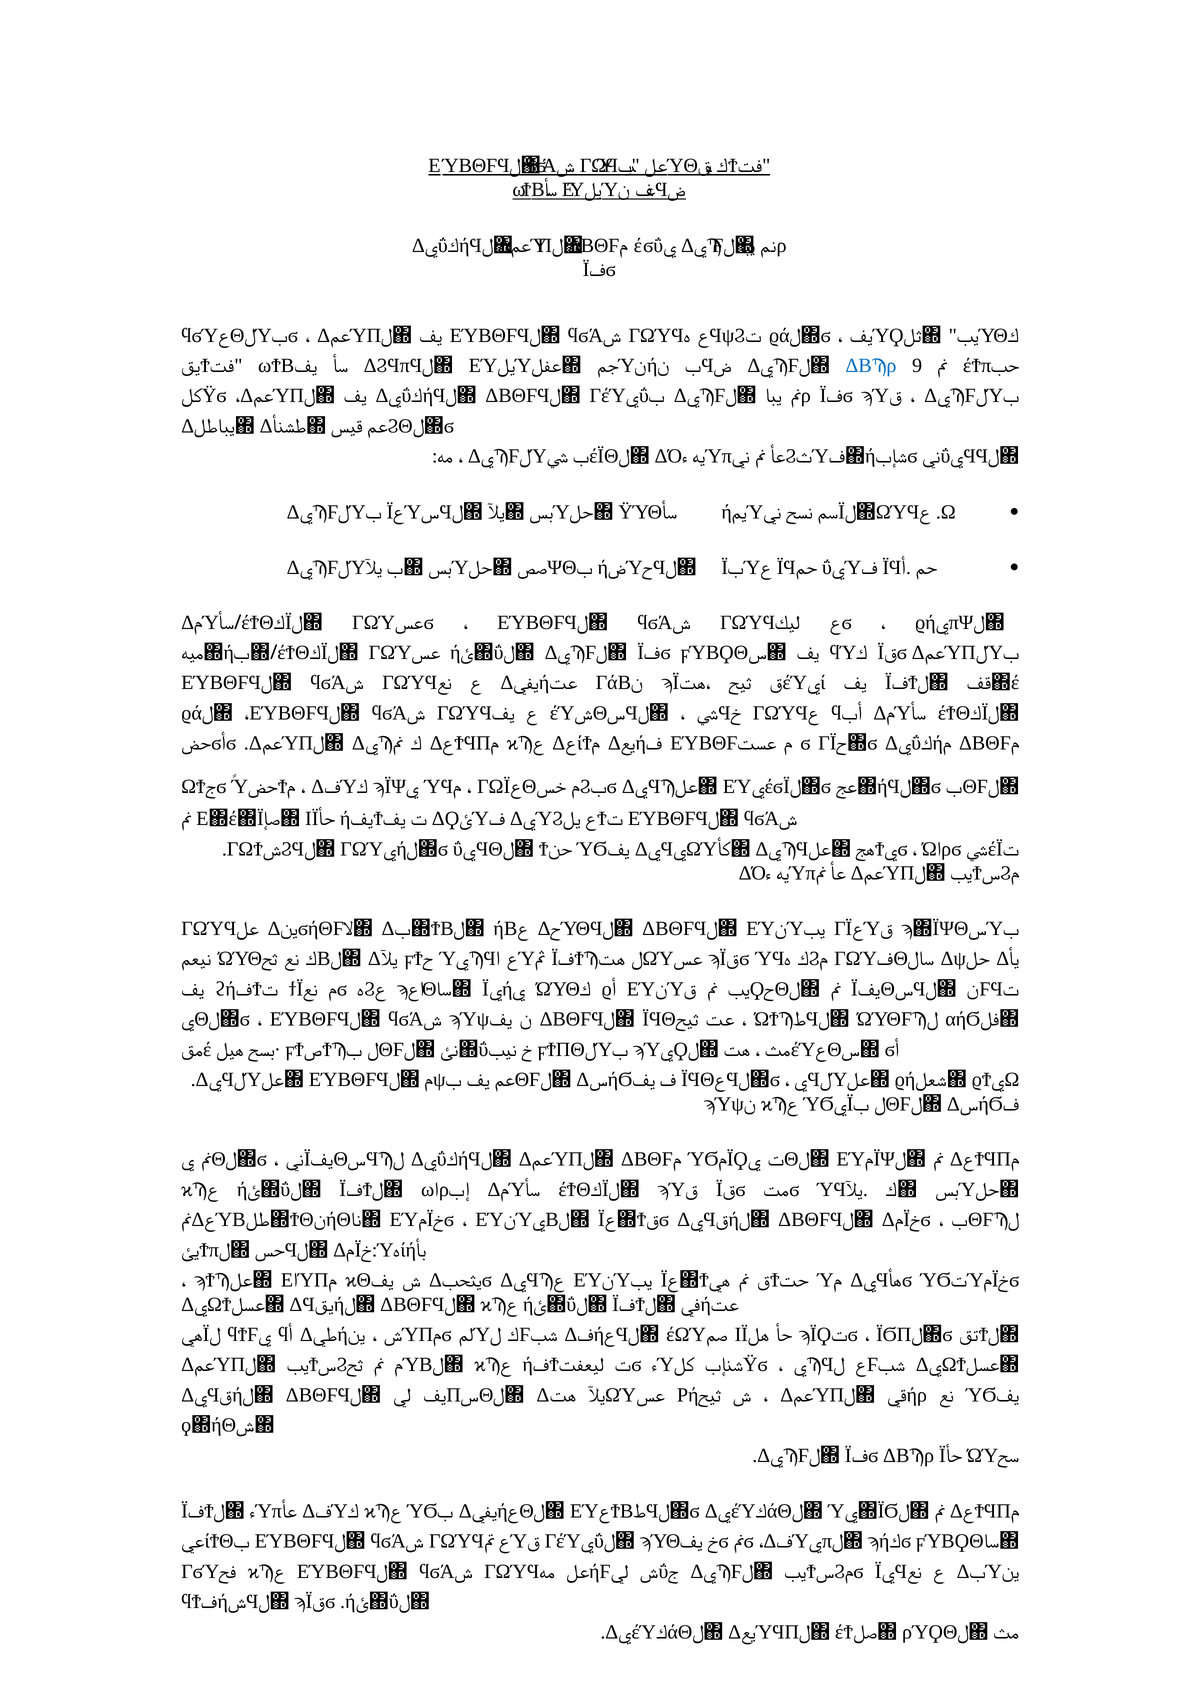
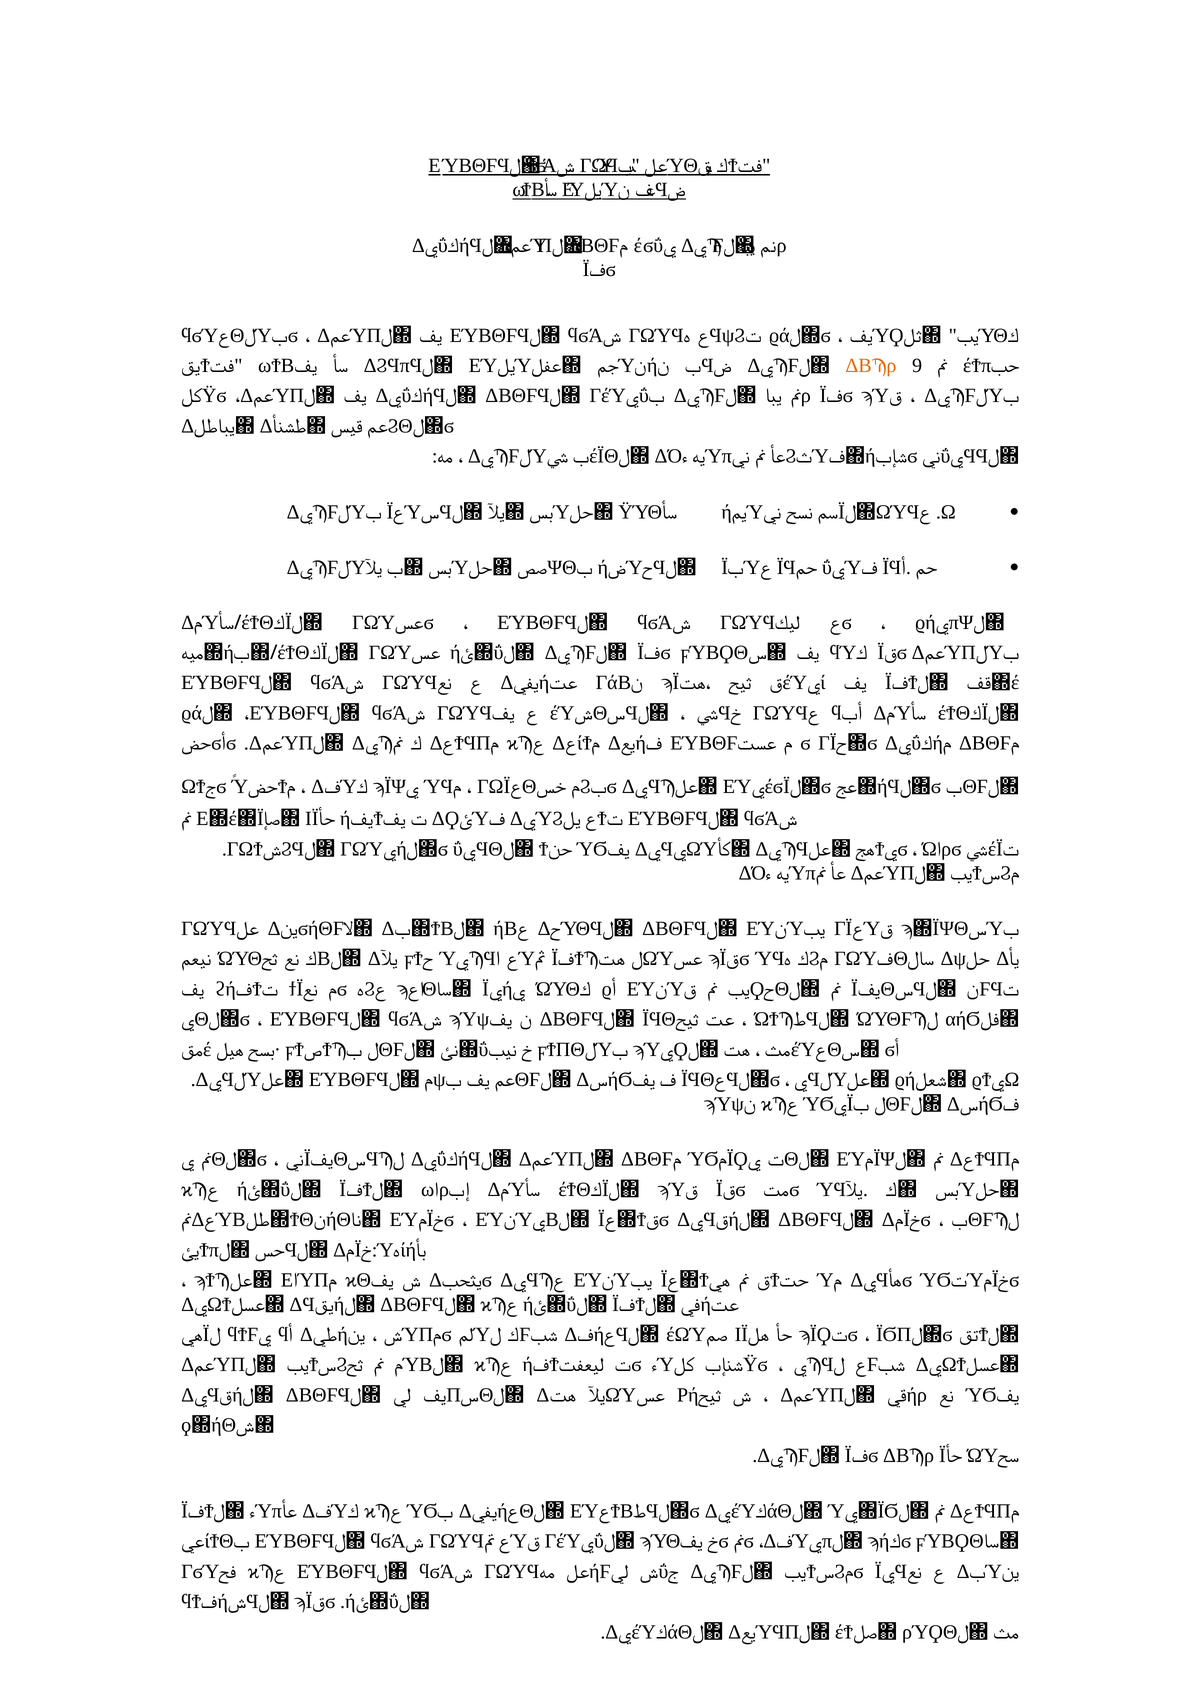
ΔΒϠρ colour: blue -> orange (871, 366)
